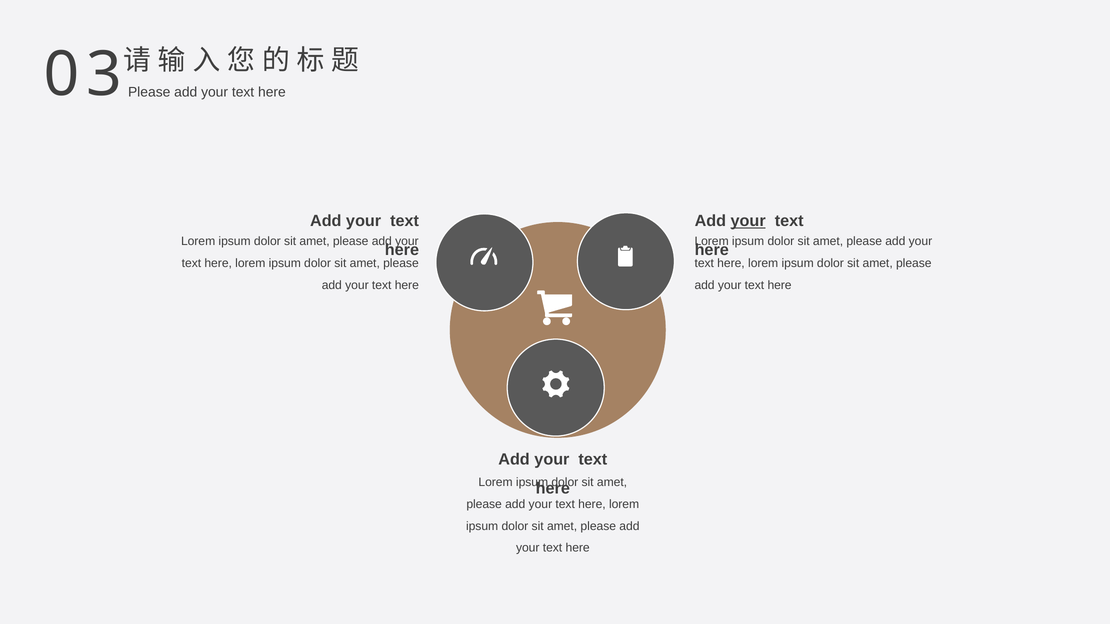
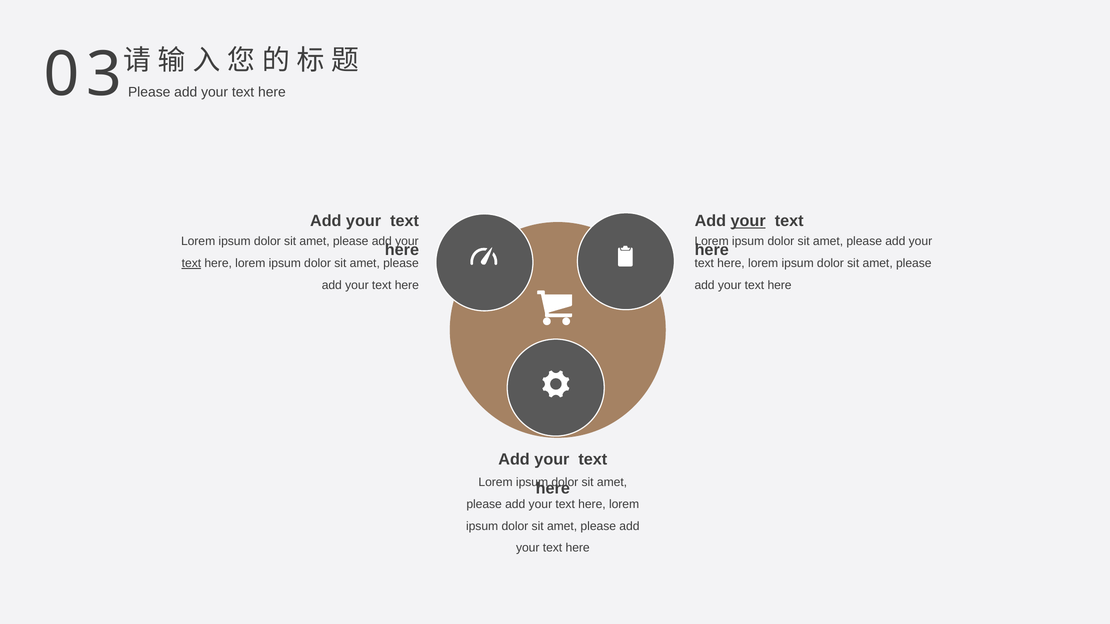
text underline: none -> present (191, 263)
